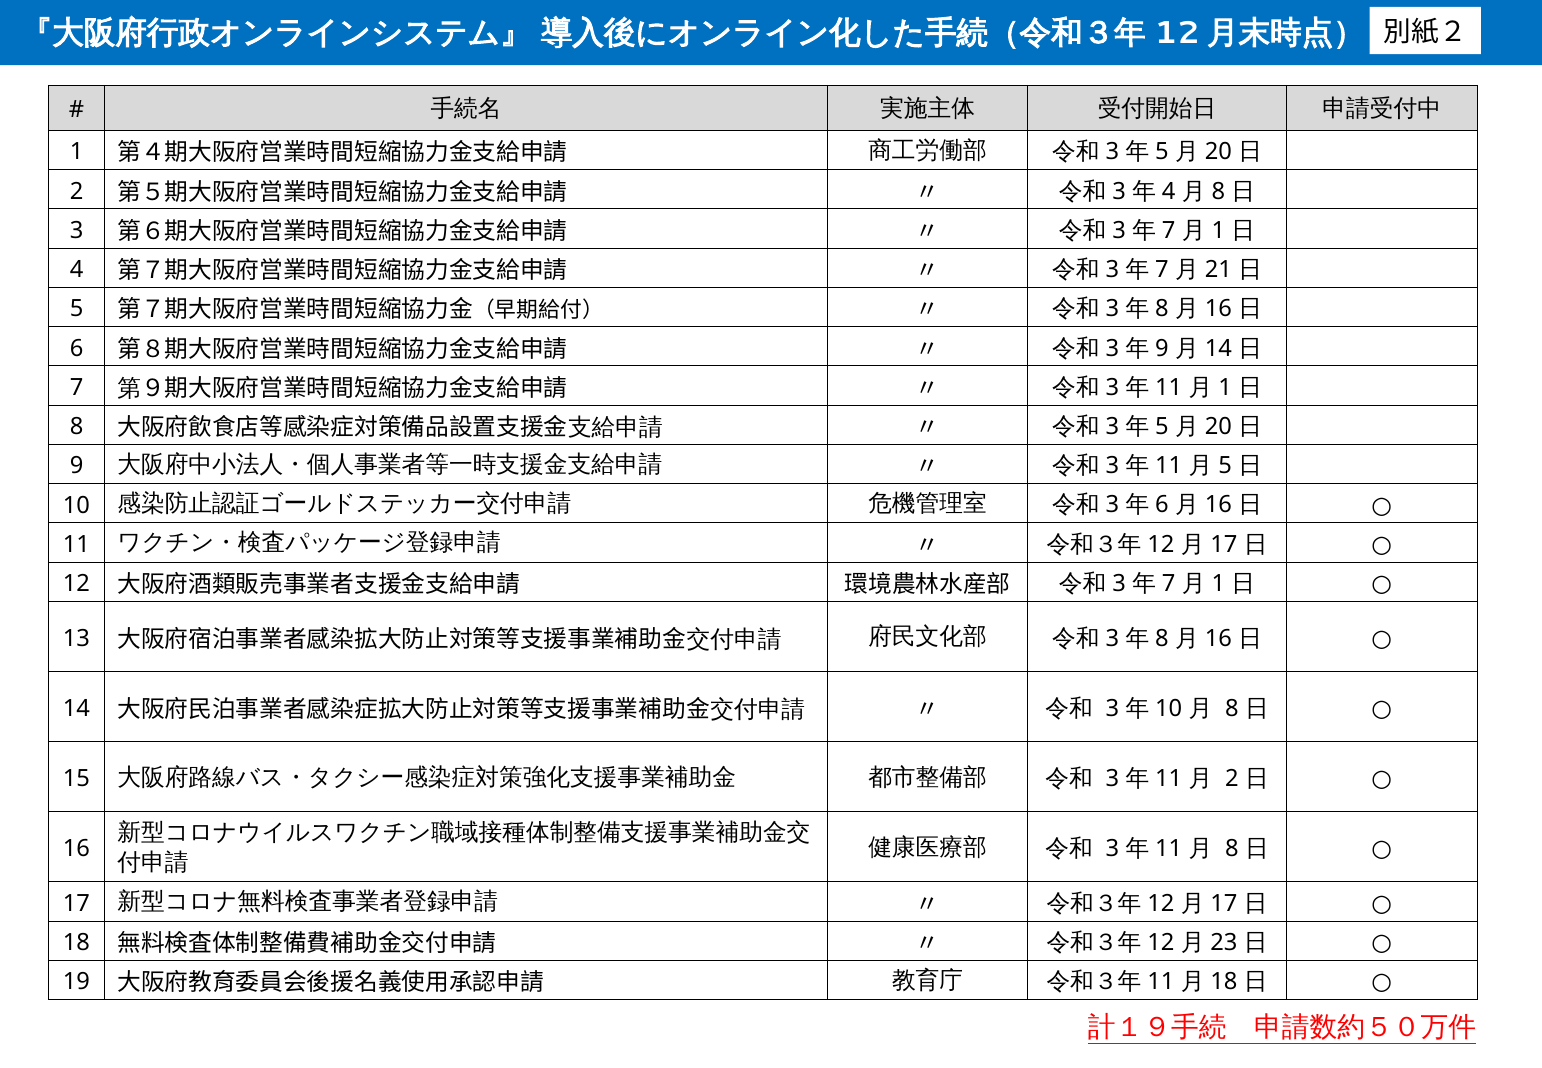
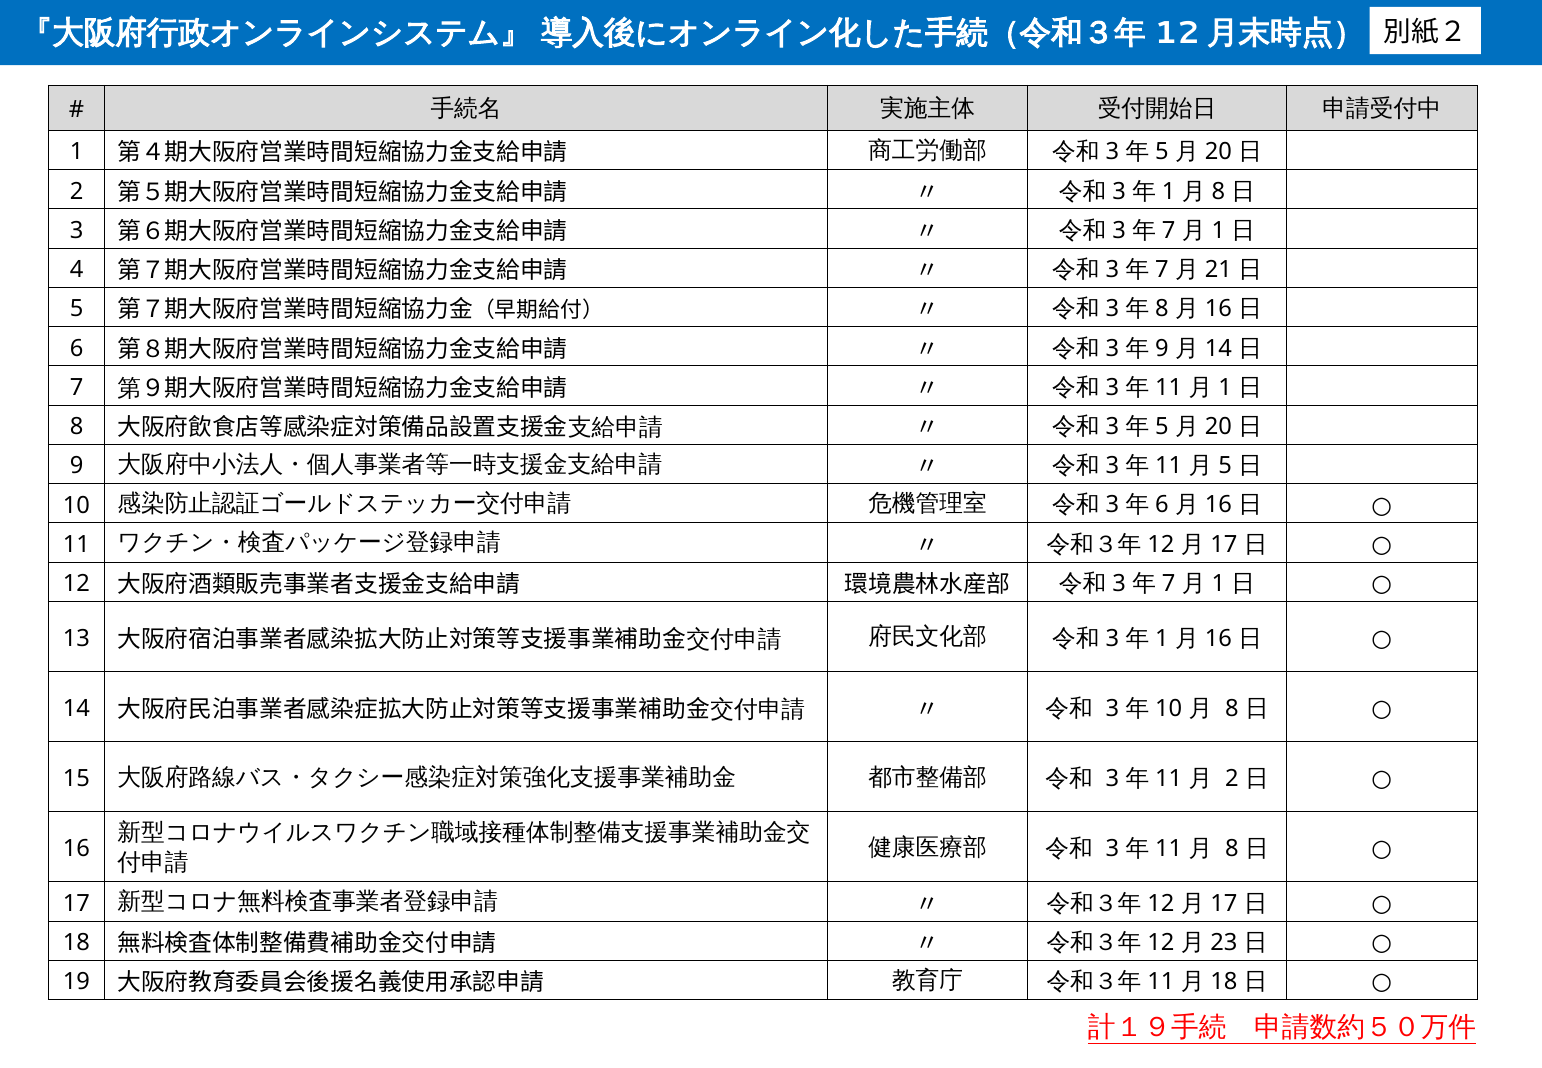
4: 4 -> 1 (1169, 191)
8: 8 -> 1 (1162, 638)
